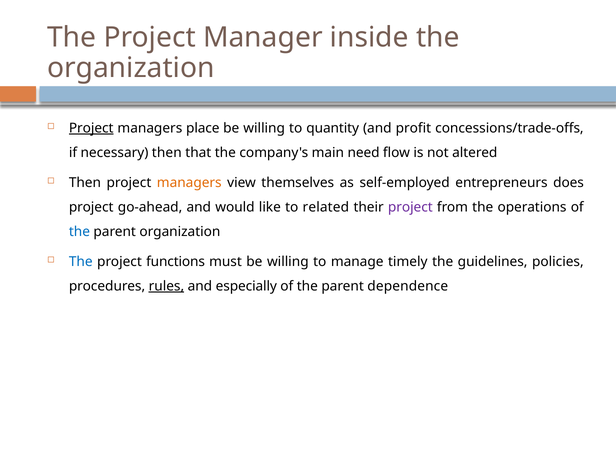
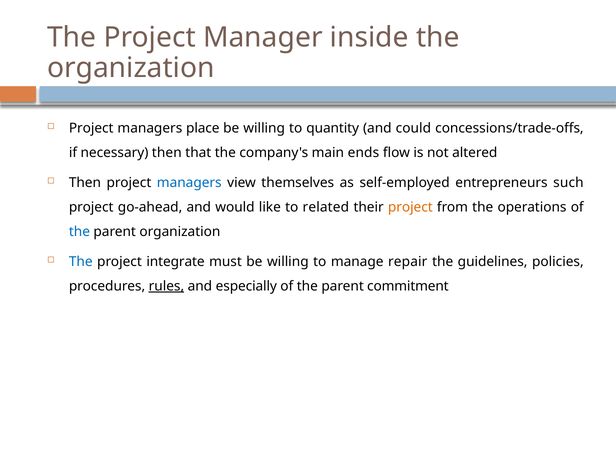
Project underline: present -> none (91, 128)
profit: profit -> could (413, 128)
need: need -> ends (363, 153)
managers colour: orange -> blue (189, 183)
does: does -> such (568, 183)
project colour: purple -> orange (410, 207)
functions: functions -> integrate (176, 262)
timely: timely -> repair (408, 262)
dependence: dependence -> commitment (408, 286)
